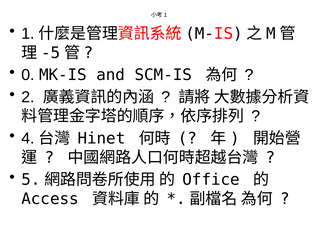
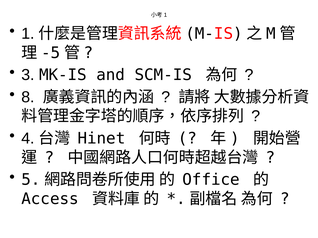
0: 0 -> 3 (28, 75)
2: 2 -> 8 (28, 97)
